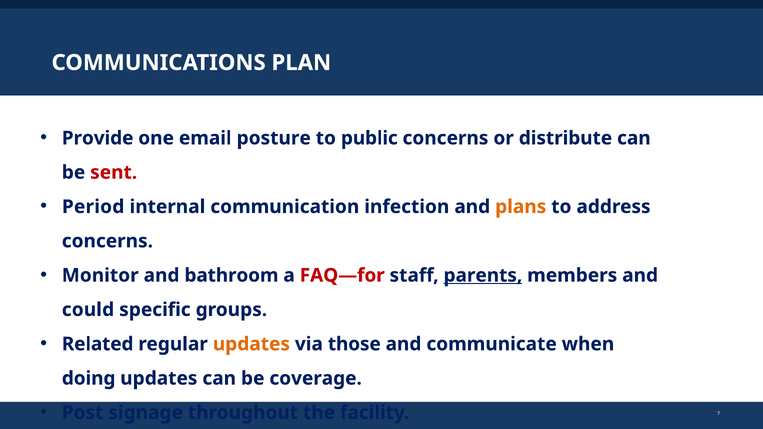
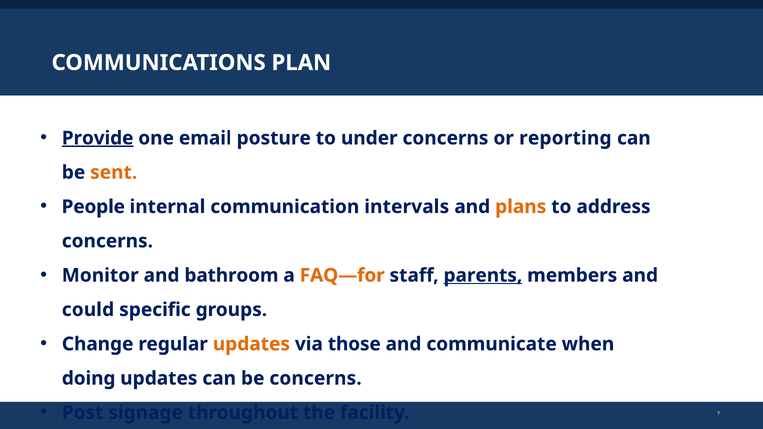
Provide underline: none -> present (98, 138)
public: public -> under (369, 138)
distribute: distribute -> reporting (565, 138)
sent colour: red -> orange (114, 172)
Period: Period -> People (93, 207)
infection: infection -> intervals (407, 207)
FAQ—for colour: red -> orange (342, 275)
Related: Related -> Change (98, 344)
be coverage: coverage -> concerns (316, 379)
